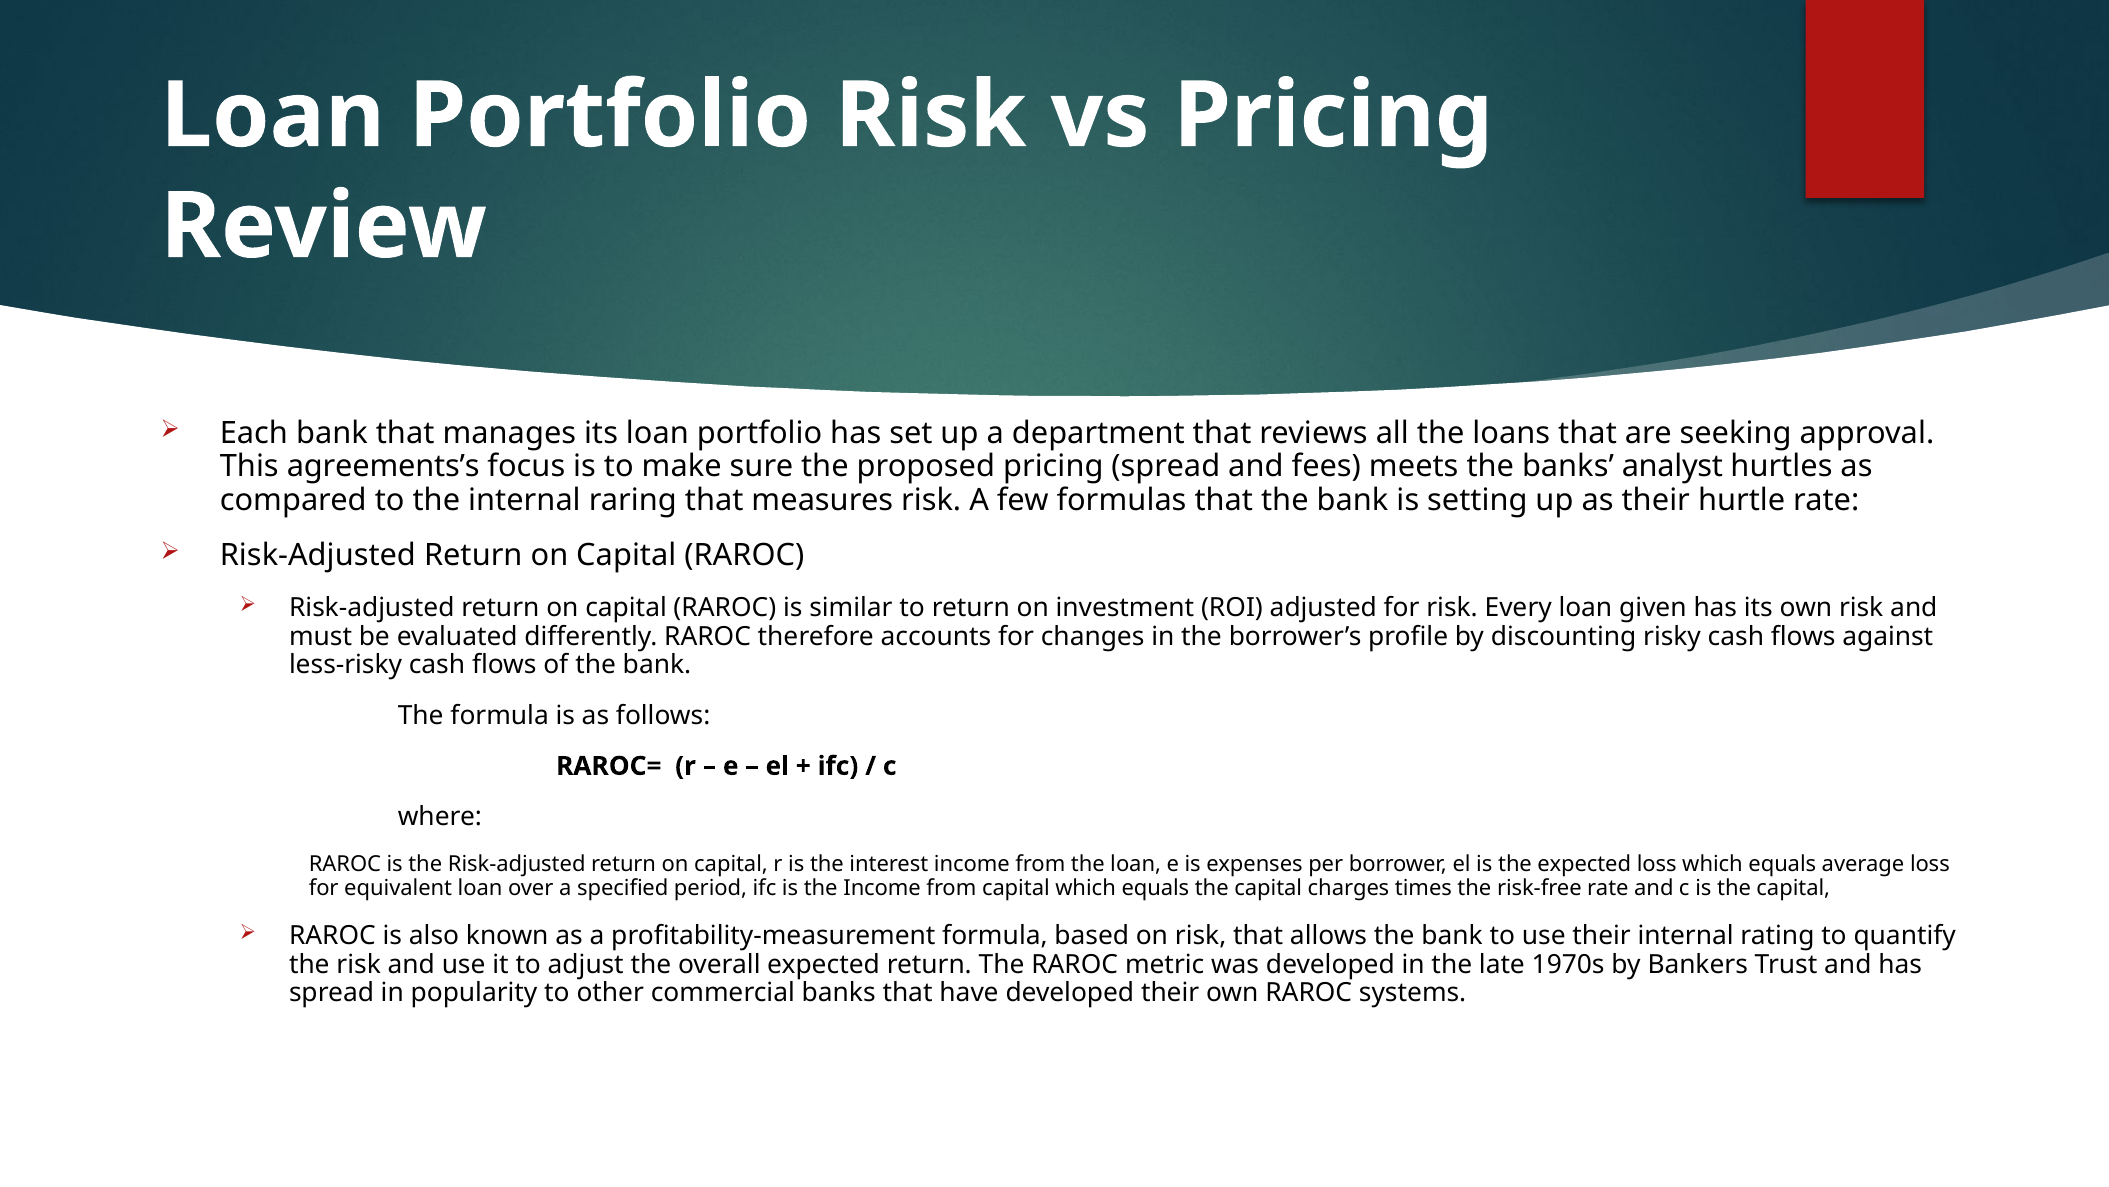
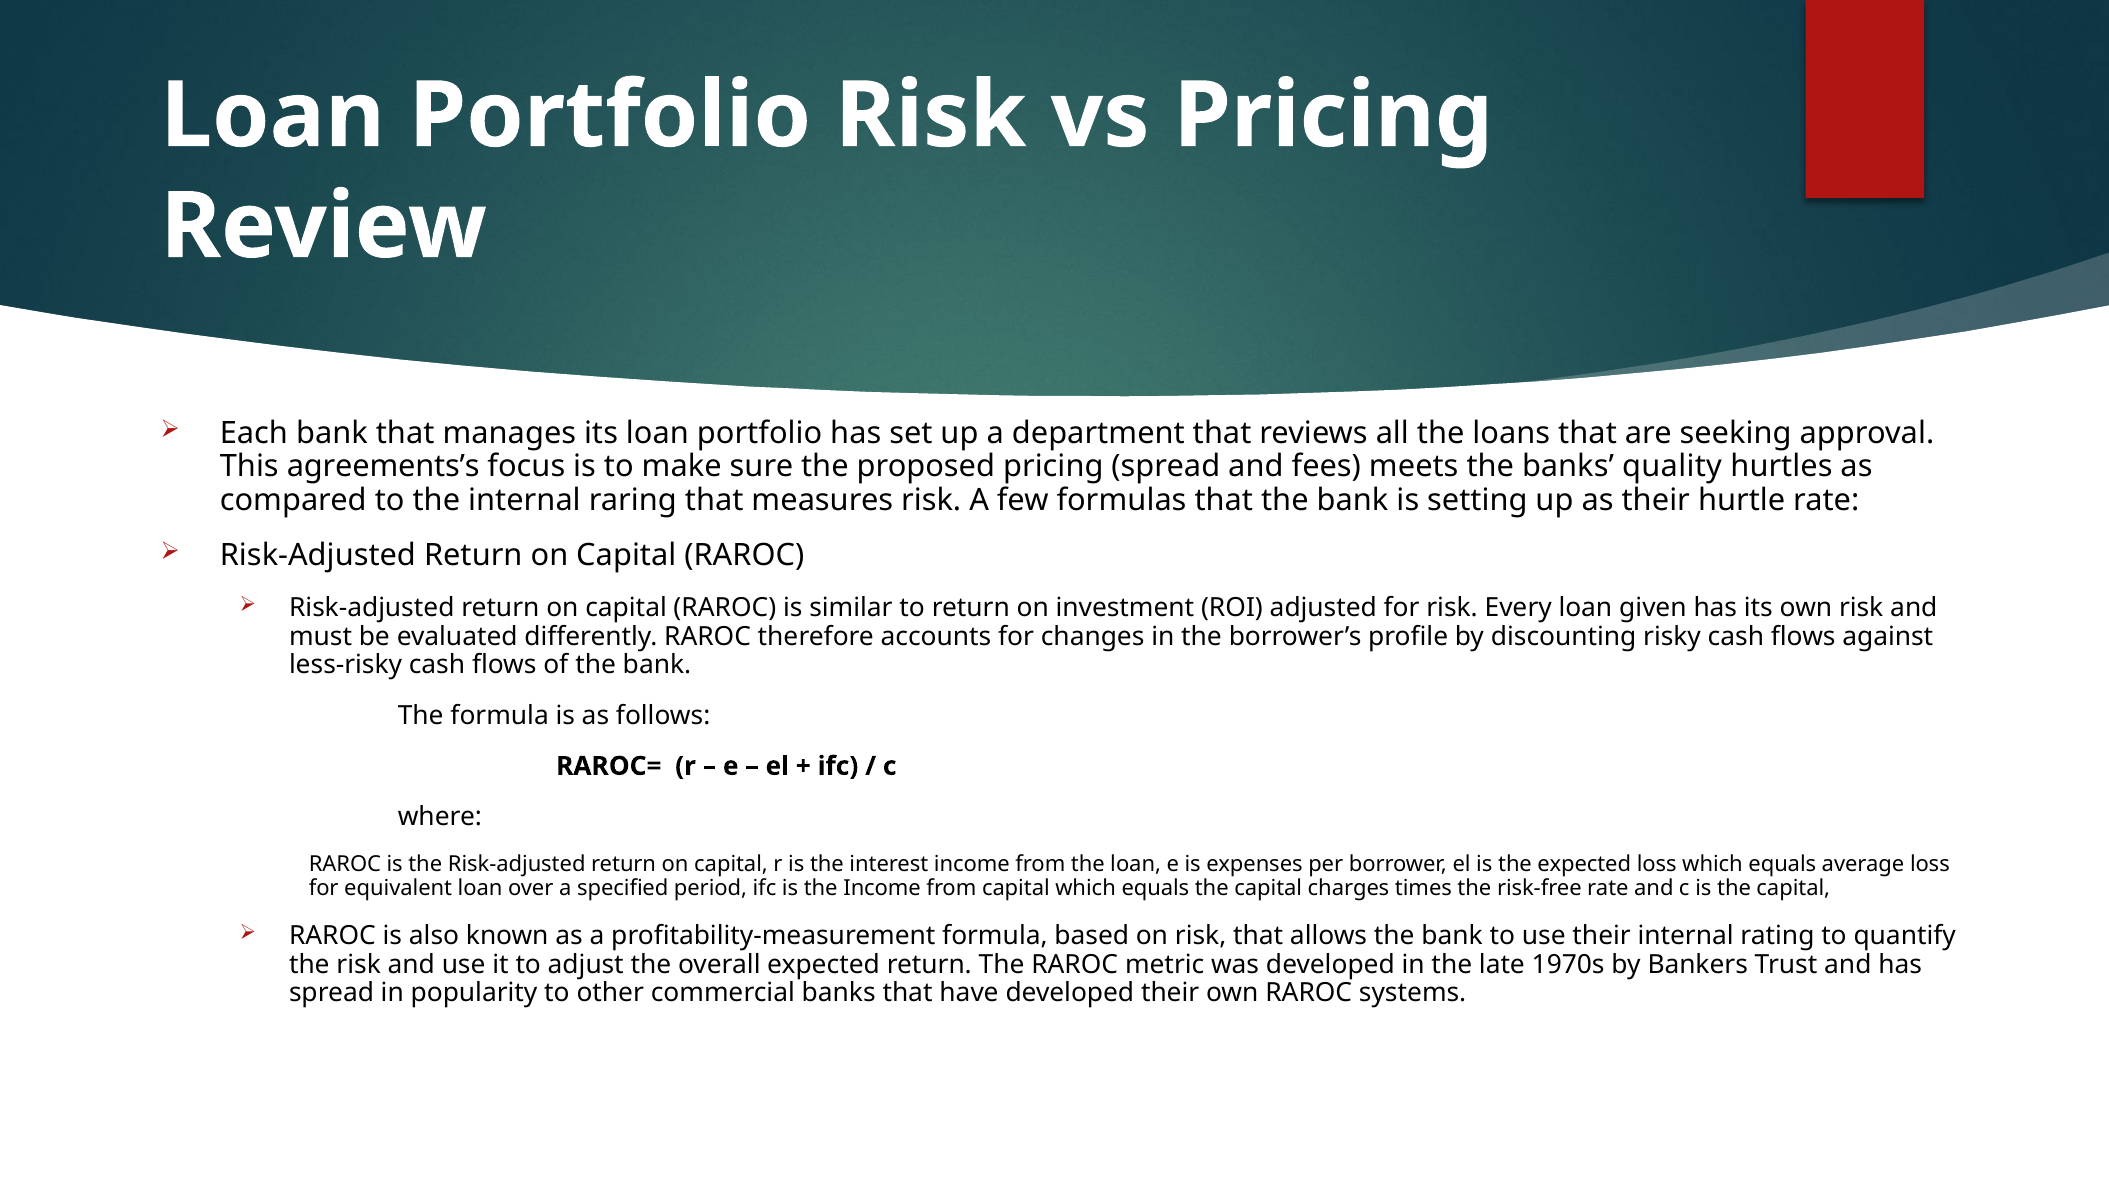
analyst: analyst -> quality (1672, 466)
